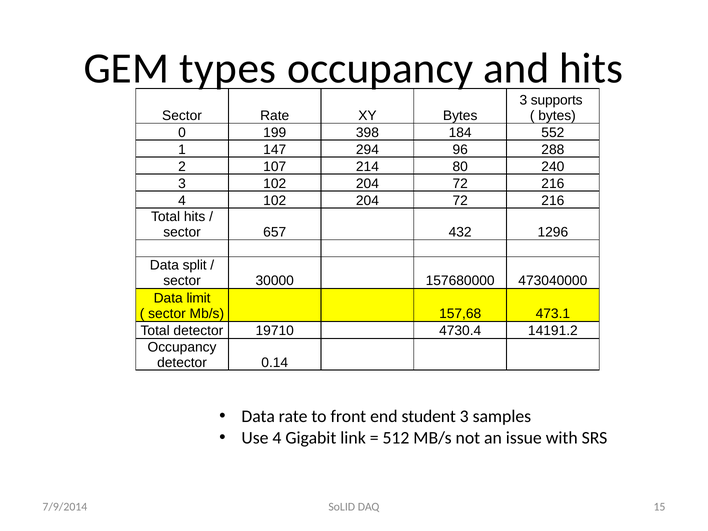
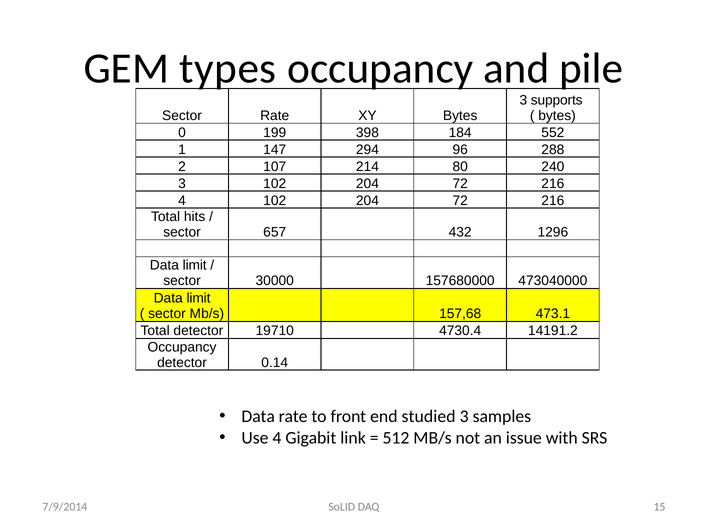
and hits: hits -> pile (591, 69)
split: split -> limit (195, 265)
student: student -> studied (429, 417)
